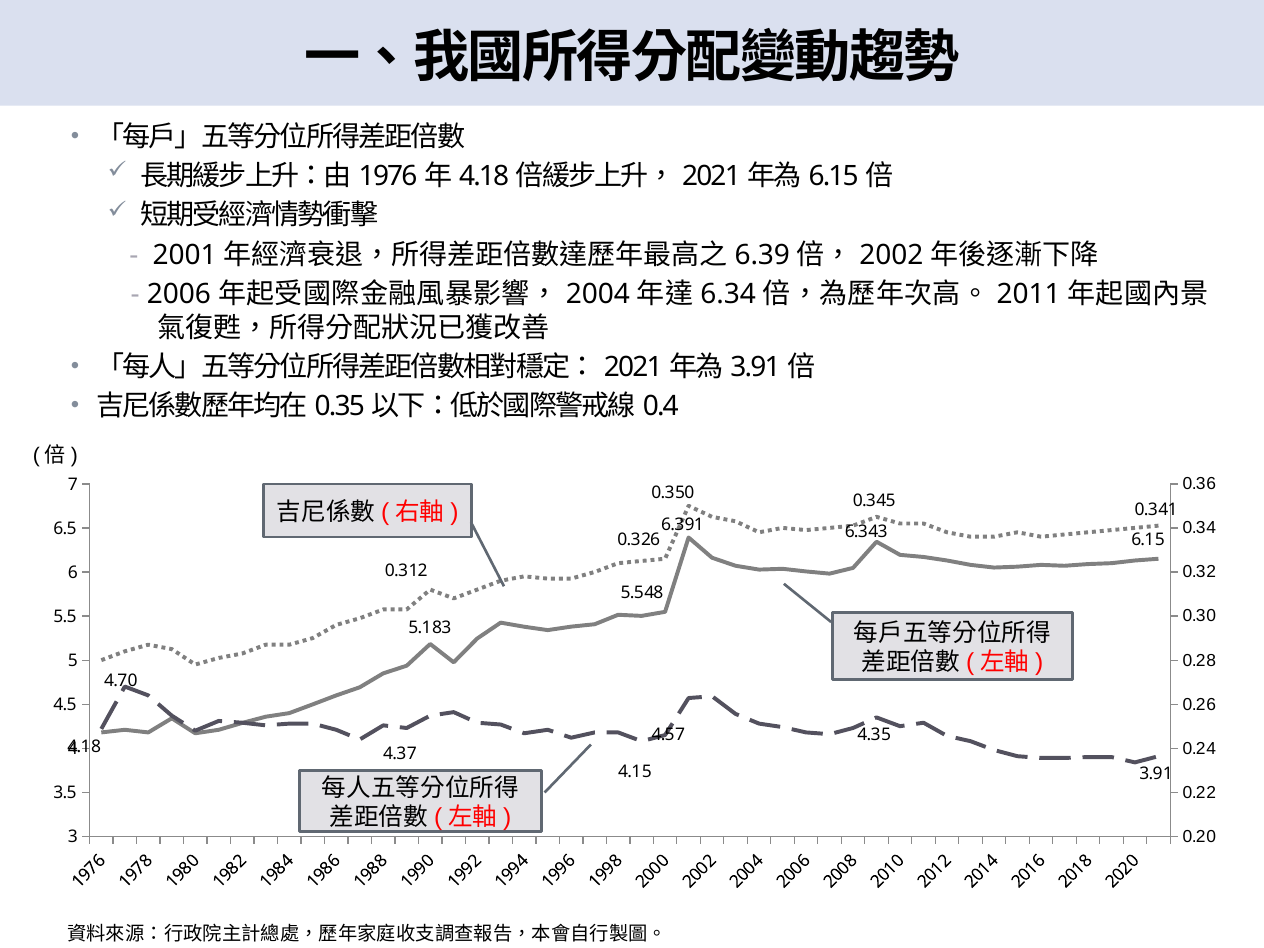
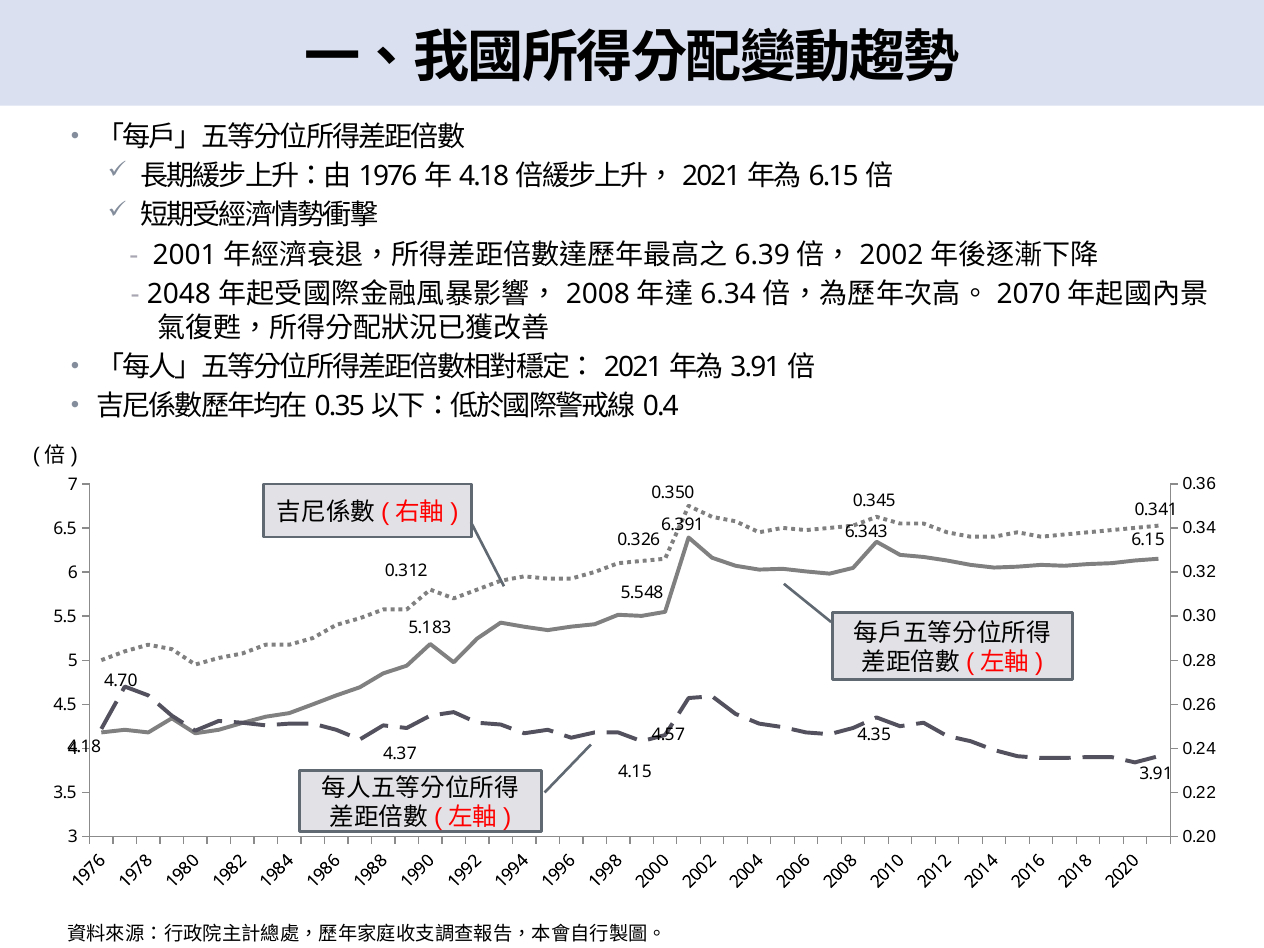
2006: 2006 -> 2048 (179, 294)
2004: 2004 -> 2008 (598, 294)
2011: 2011 -> 2070 (1029, 294)
